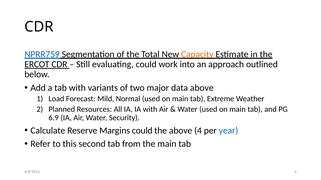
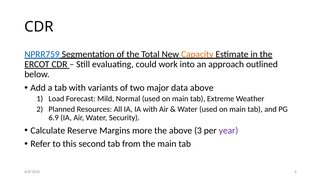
Margins could: could -> more (142, 131)
above 4: 4 -> 3 (198, 131)
year colour: blue -> purple (228, 131)
